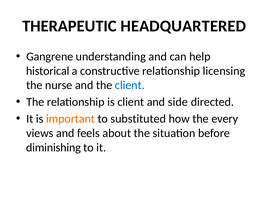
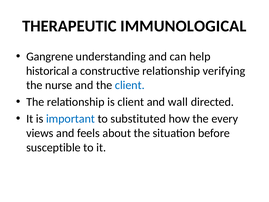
HEADQUARTERED: HEADQUARTERED -> IMMUNOLOGICAL (183, 26)
licensing: licensing -> verifying (224, 71)
side: side -> wall (178, 102)
important colour: orange -> blue (70, 119)
diminishing: diminishing -> susceptible (53, 147)
